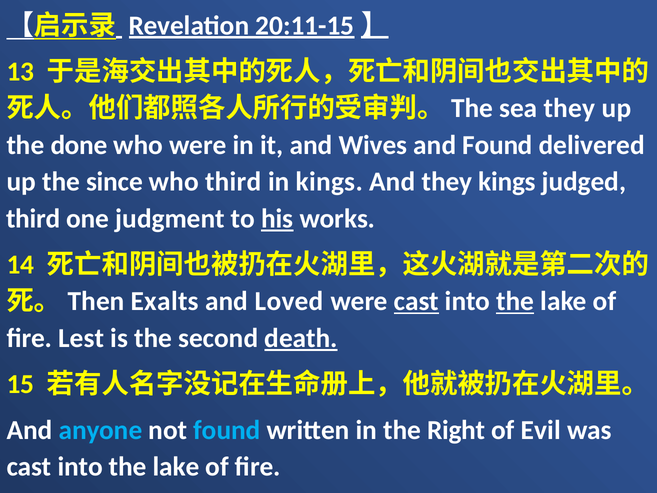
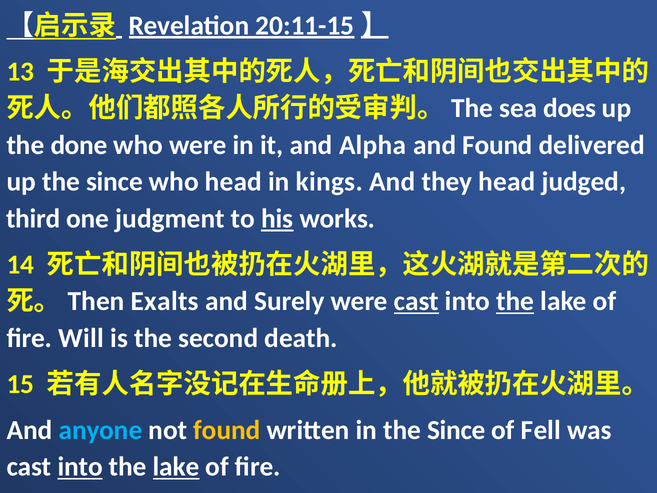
sea they: they -> does (570, 108)
Wives: Wives -> Alpha (373, 145)
who third: third -> head (233, 182)
they kings: kings -> head (507, 182)
Loved: Loved -> Surely (289, 301)
Lest: Lest -> Will (81, 338)
death underline: present -> none (301, 338)
found colour: light blue -> yellow (227, 430)
in the Right: Right -> Since (456, 430)
Evil: Evil -> Fell (541, 430)
into underline: none -> present (80, 467)
lake underline: none -> present (176, 467)
